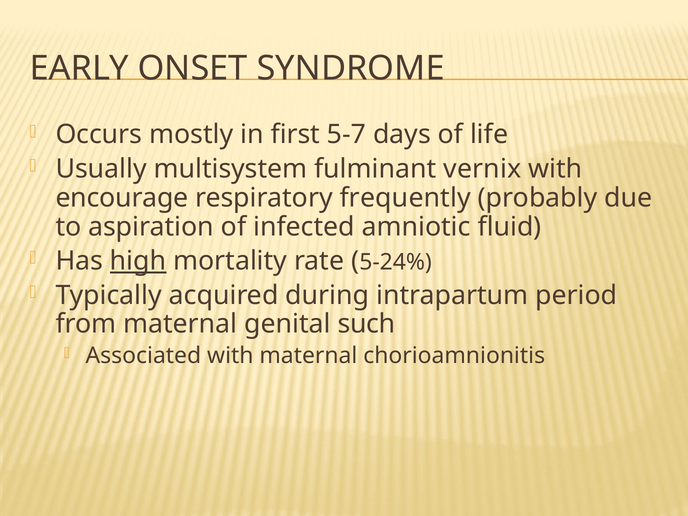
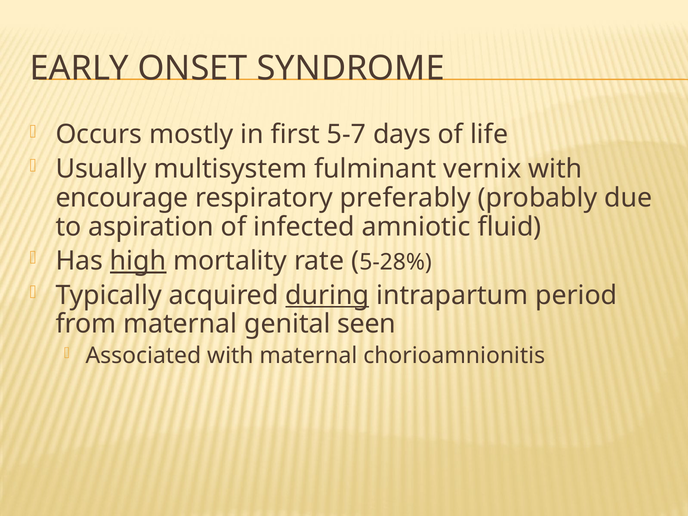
frequently: frequently -> preferably (405, 198)
5-24%: 5-24% -> 5-28% (396, 262)
during underline: none -> present (327, 295)
such: such -> seen (367, 324)
